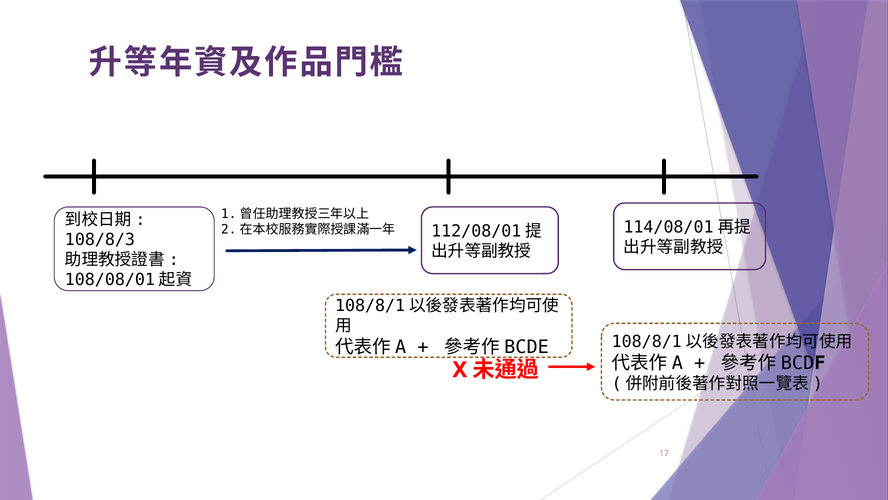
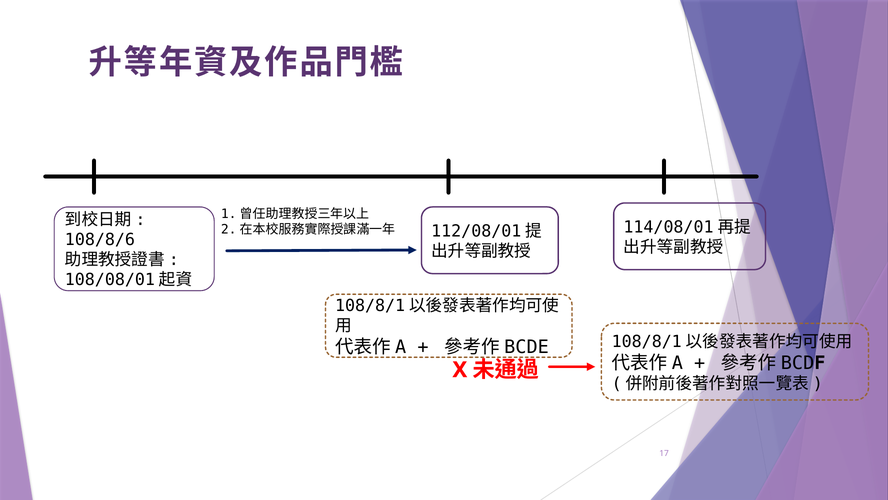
108/8/3: 108/8/3 -> 108/8/6 (100, 240)
